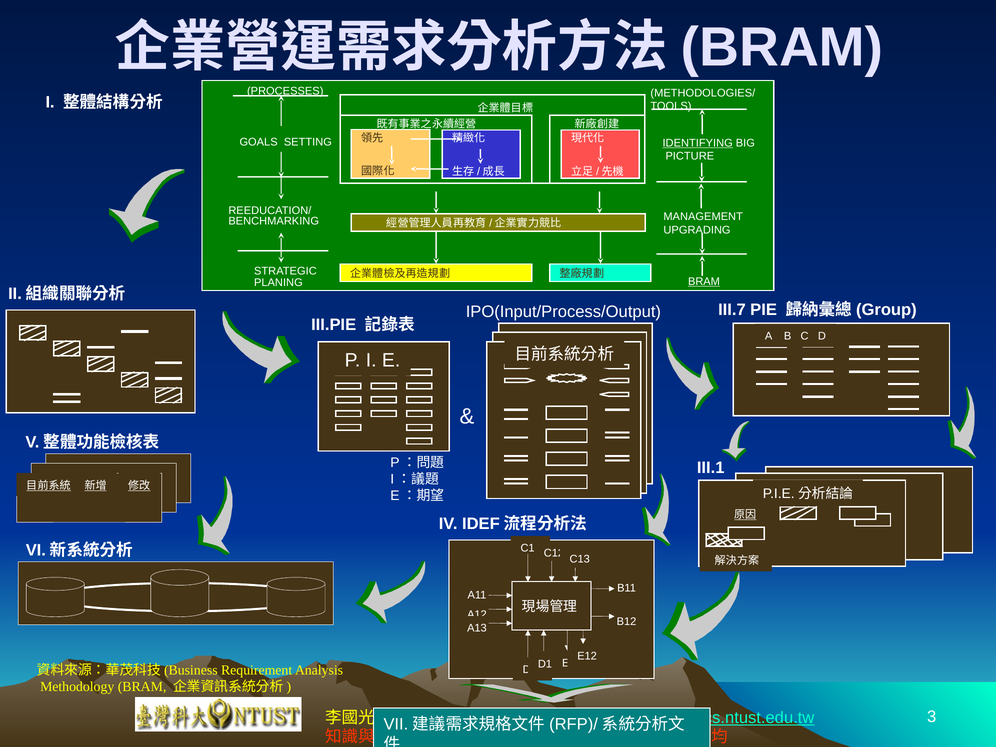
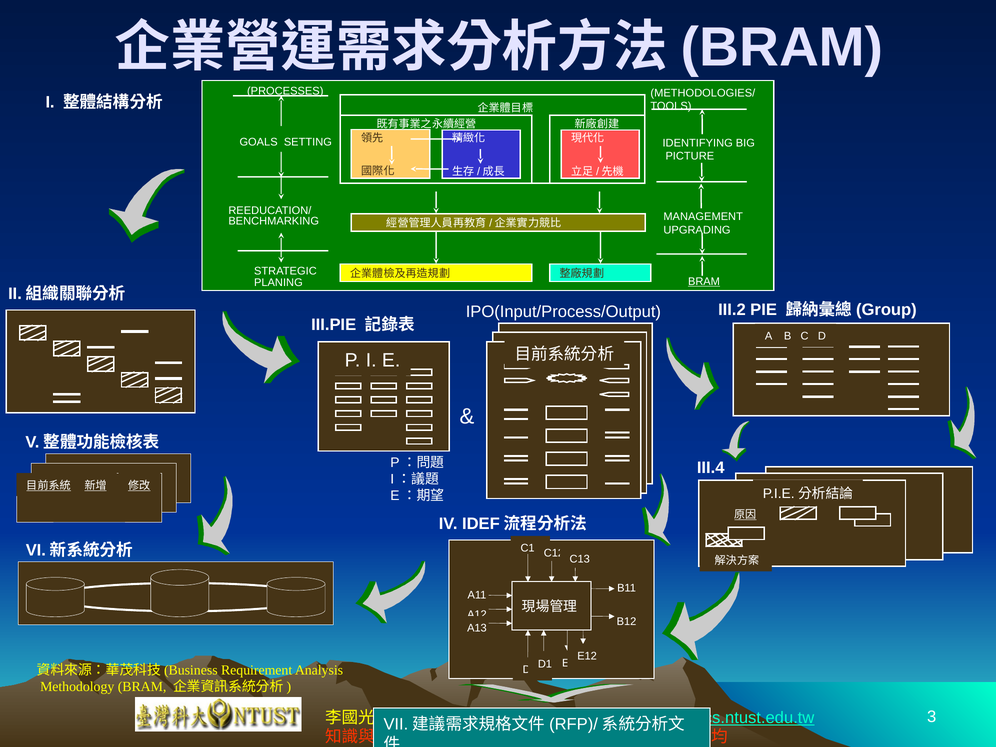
IDENTIFYING underline: present -> none (698, 143)
III.7: III.7 -> III.2 (732, 310)
III.1: III.1 -> III.4 (711, 468)
